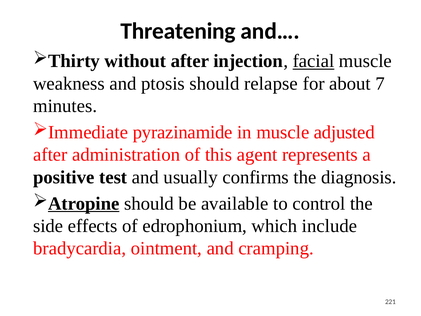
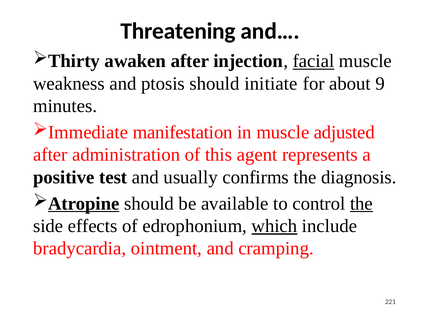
without: without -> awaken (135, 61)
relapse: relapse -> initiate (271, 84)
7: 7 -> 9 (380, 84)
pyrazinamide: pyrazinamide -> manifestation (183, 132)
the underline: none -> present (362, 203)
which underline: none -> present (274, 226)
